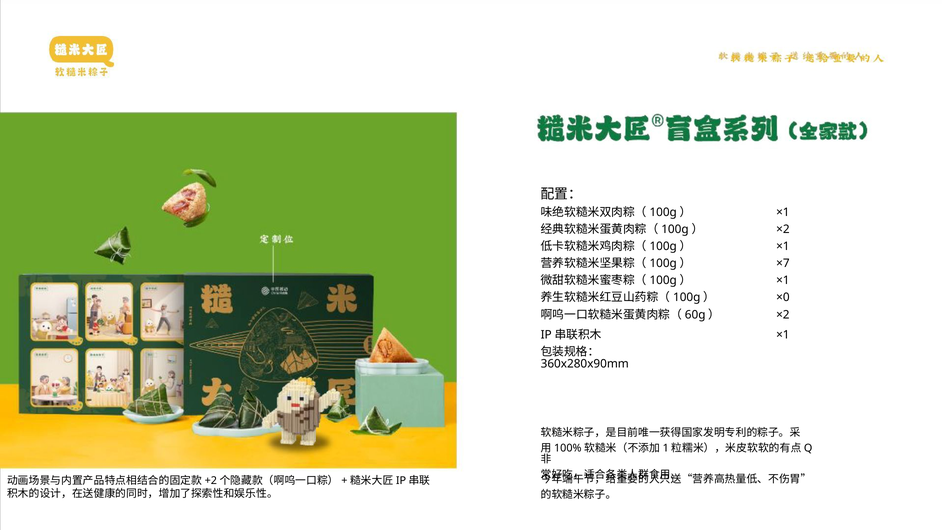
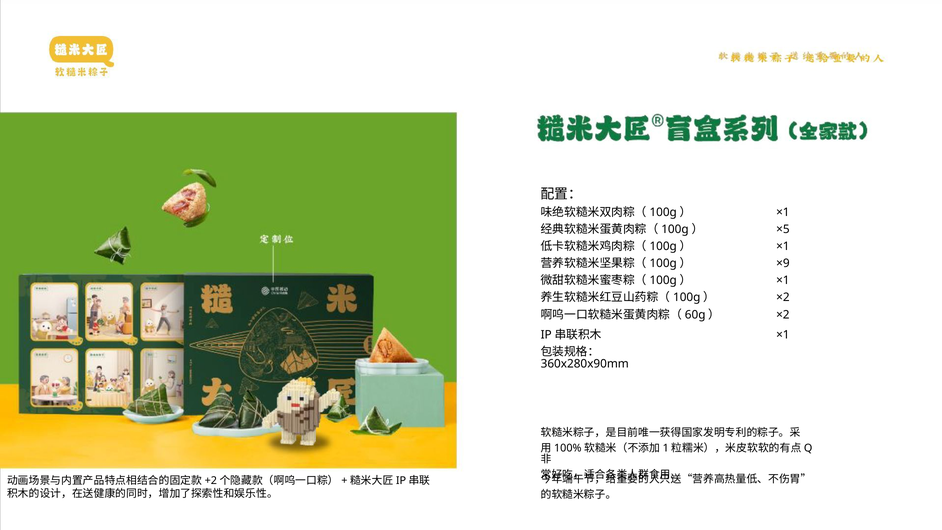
×2: ×2 -> ×5 (783, 229)
×7: ×7 -> ×9 (783, 263)
×0: ×0 -> ×2 (783, 297)
